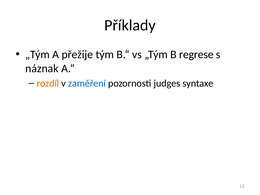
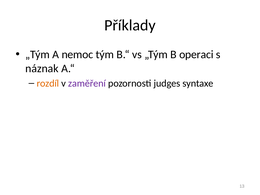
přežije: přežije -> nemoc (77, 55)
regrese: regrese -> operaci (196, 55)
zaměření colour: blue -> purple (87, 83)
